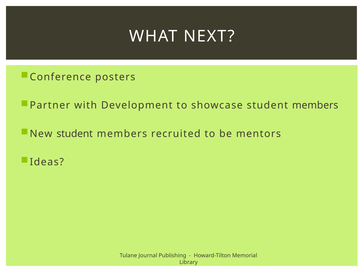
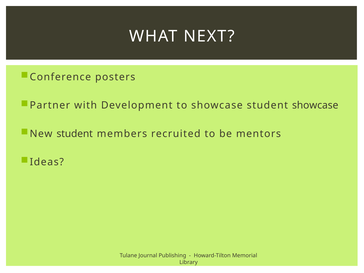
showcase student members: members -> showcase (315, 105)
